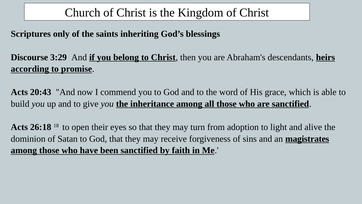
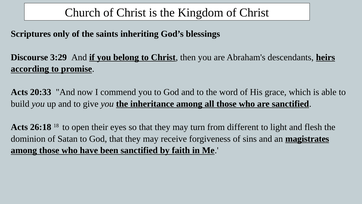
20:43: 20:43 -> 20:33 (41, 92)
adoption: adoption -> different (243, 127)
alive: alive -> flesh (313, 127)
